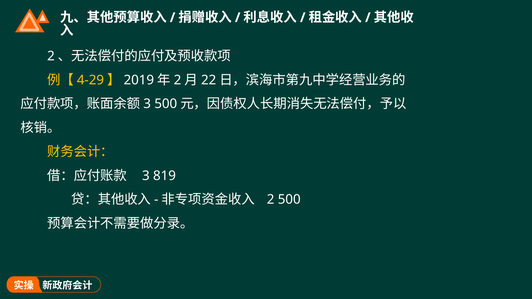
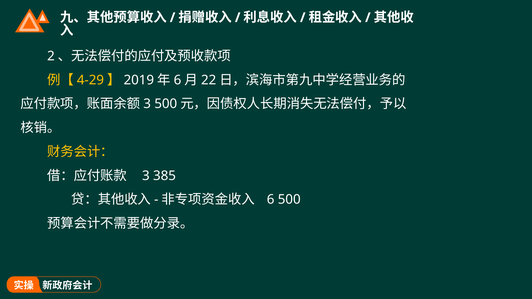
2: 2 -> 6 (178, 80)
819: 819 -> 385 (164, 176)
2: 2 -> 6 (271, 200)
